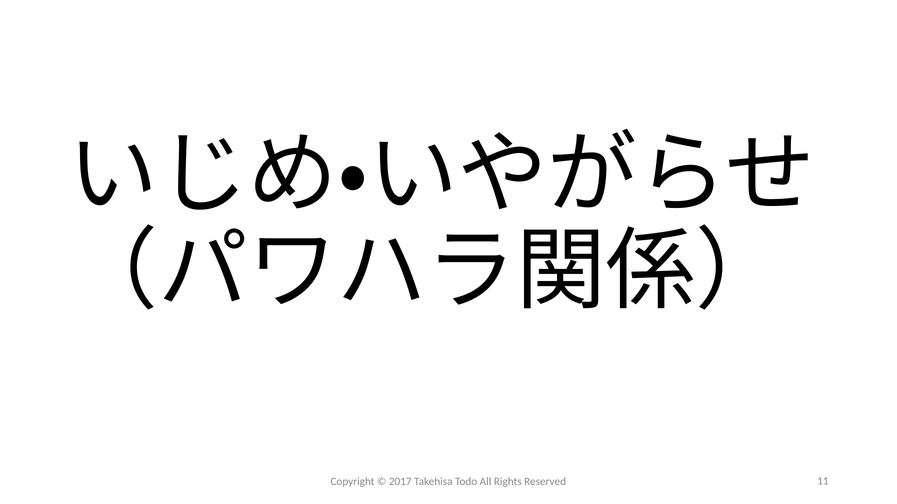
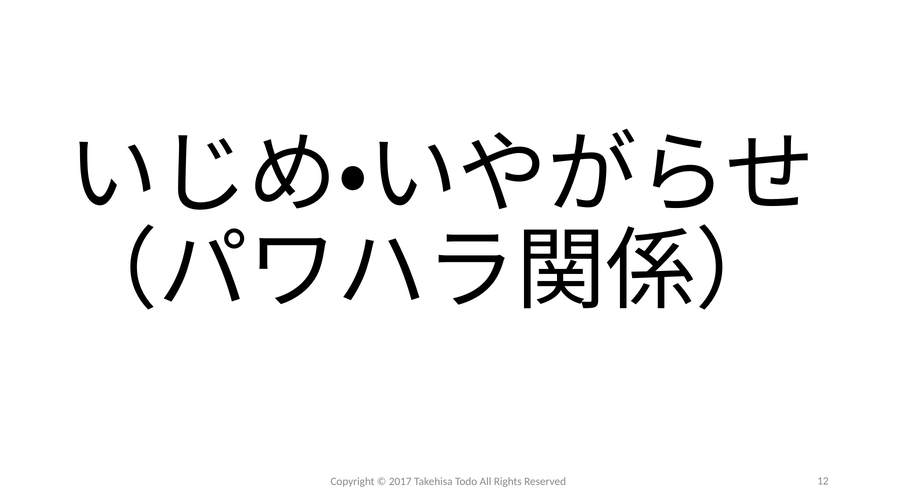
11: 11 -> 12 (823, 482)
